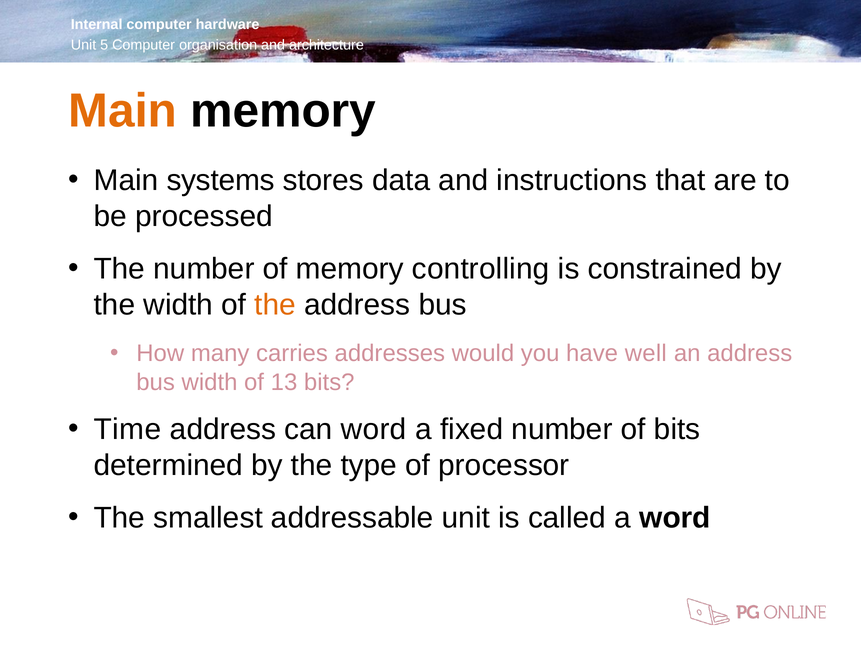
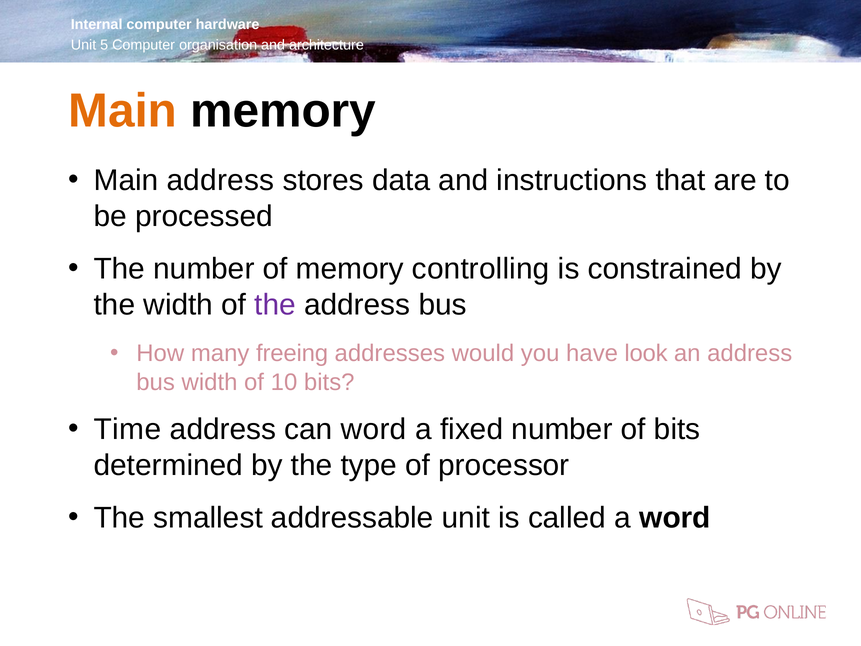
Main systems: systems -> address (220, 181)
the colour: orange -> purple (275, 305)
carries: carries -> freeing (292, 353)
well: well -> look (646, 353)
13: 13 -> 10 (284, 382)
